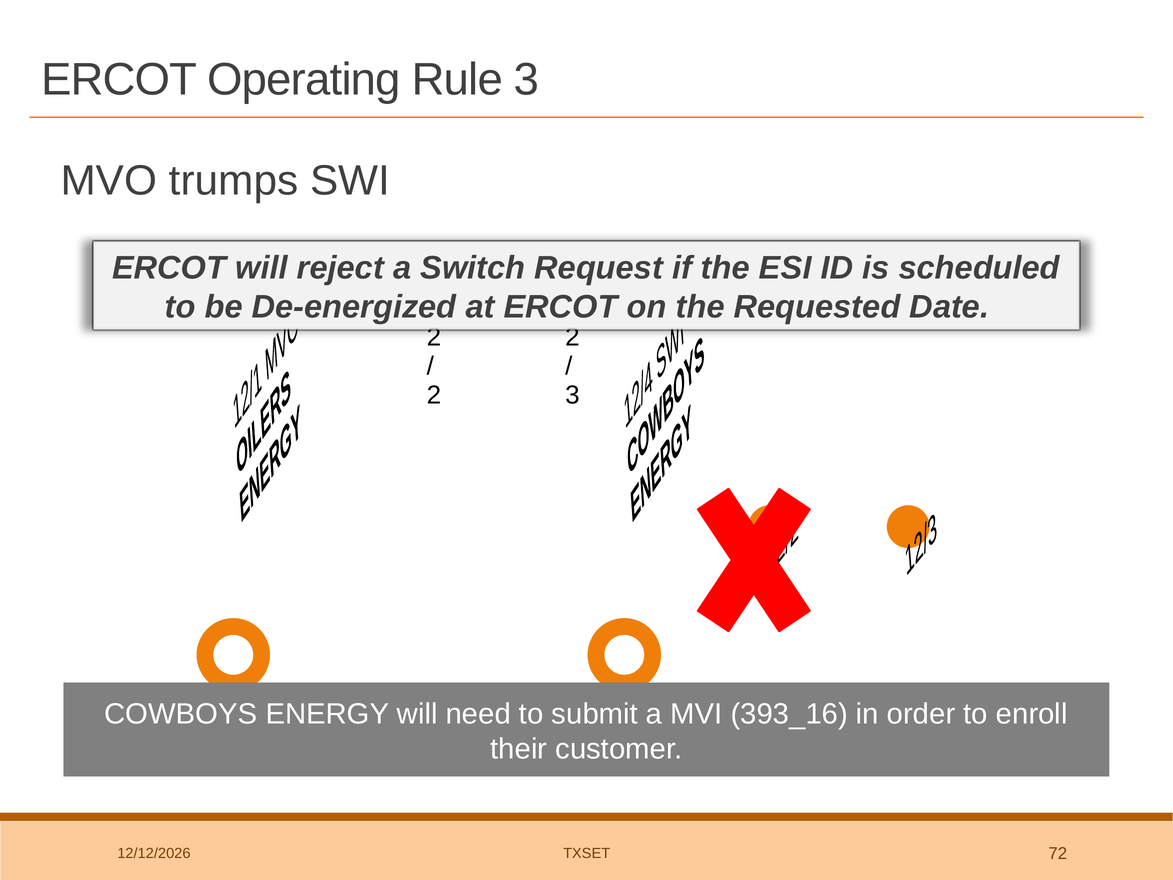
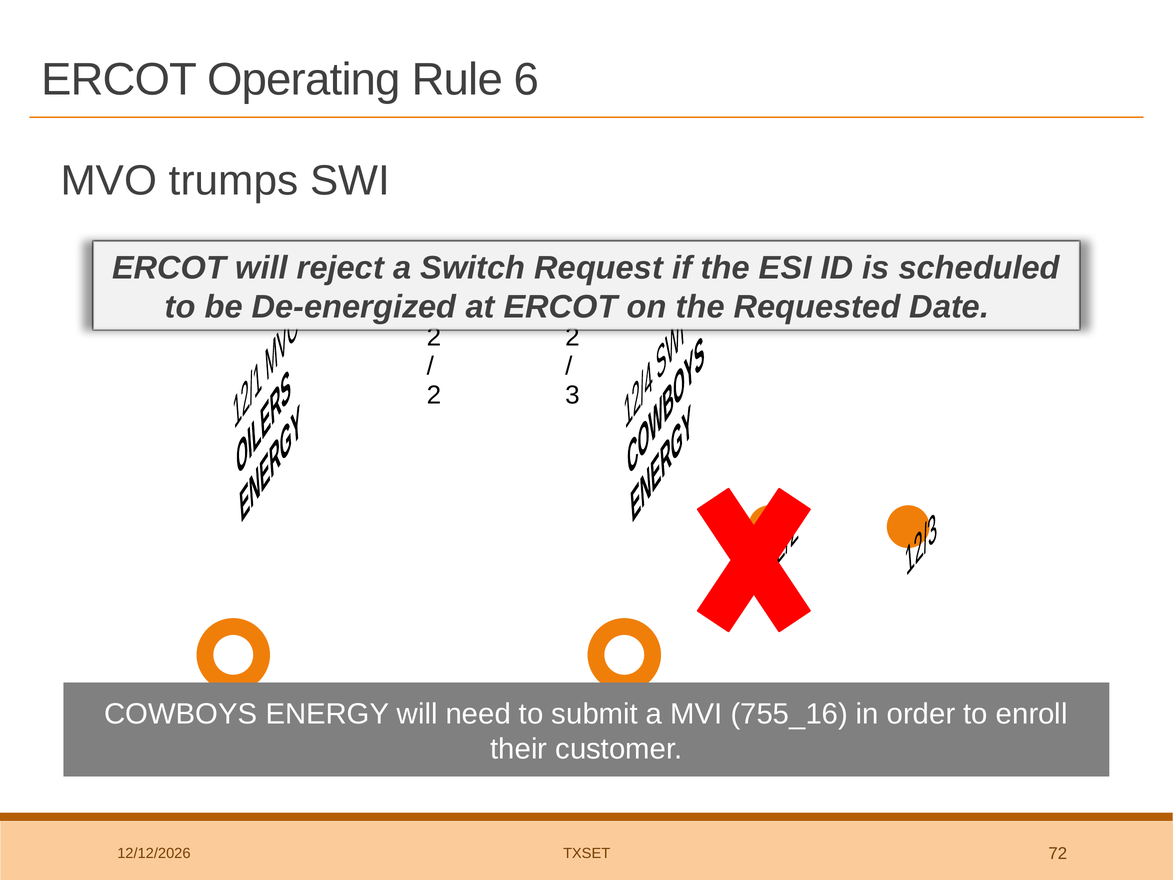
Rule 3: 3 -> 6 (527, 80)
393_16: 393_16 -> 755_16 (789, 714)
